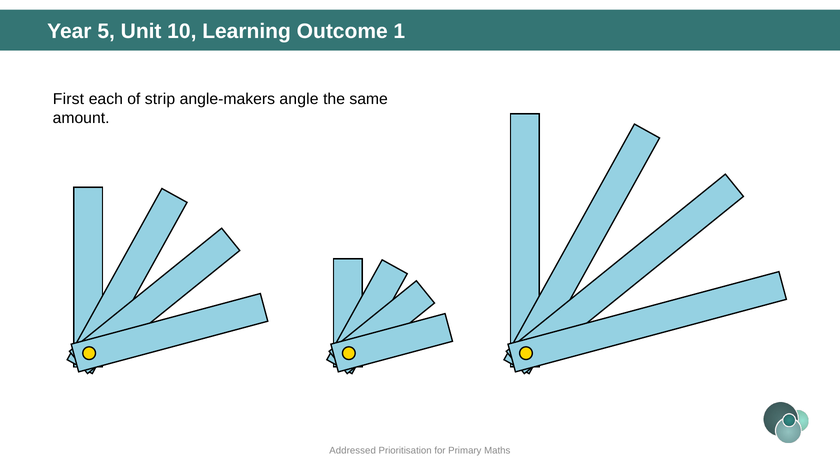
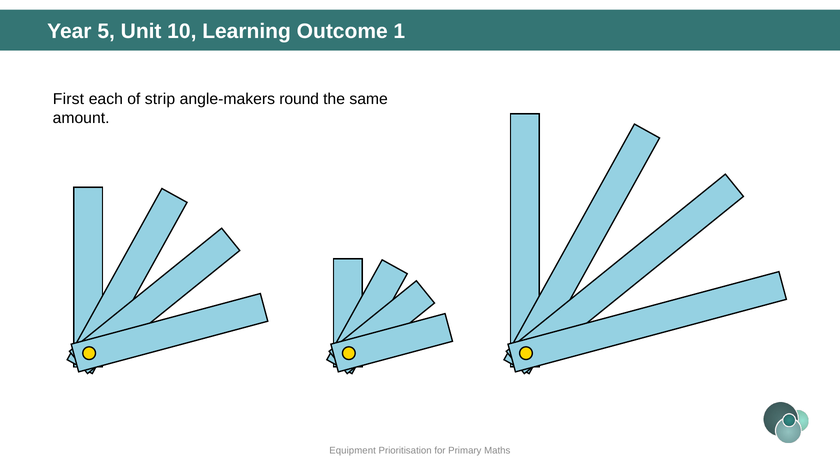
angle: angle -> round (299, 99)
Addressed: Addressed -> Equipment (353, 451)
